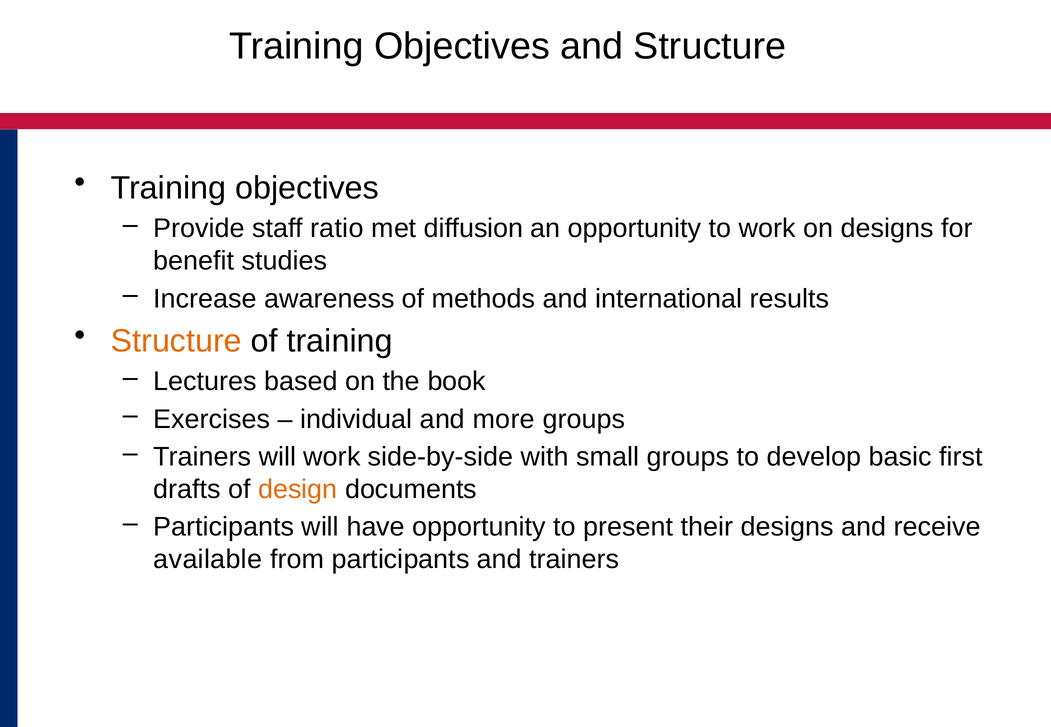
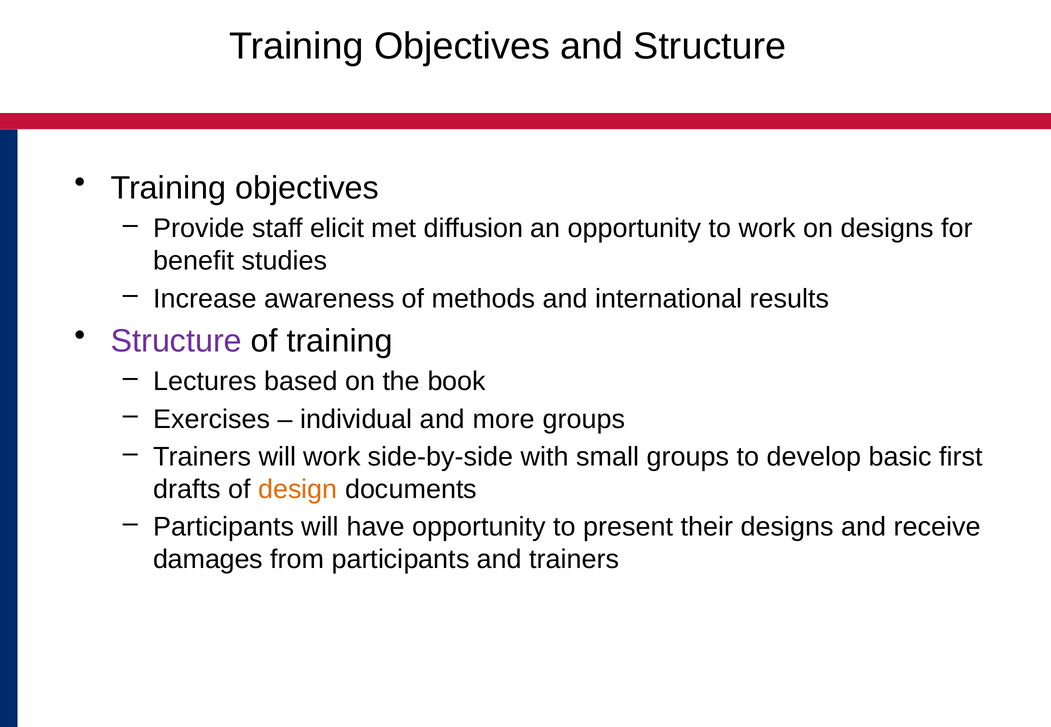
ratio: ratio -> elicit (337, 229)
Structure colour: orange -> purple (176, 341)
available: available -> damages (208, 560)
